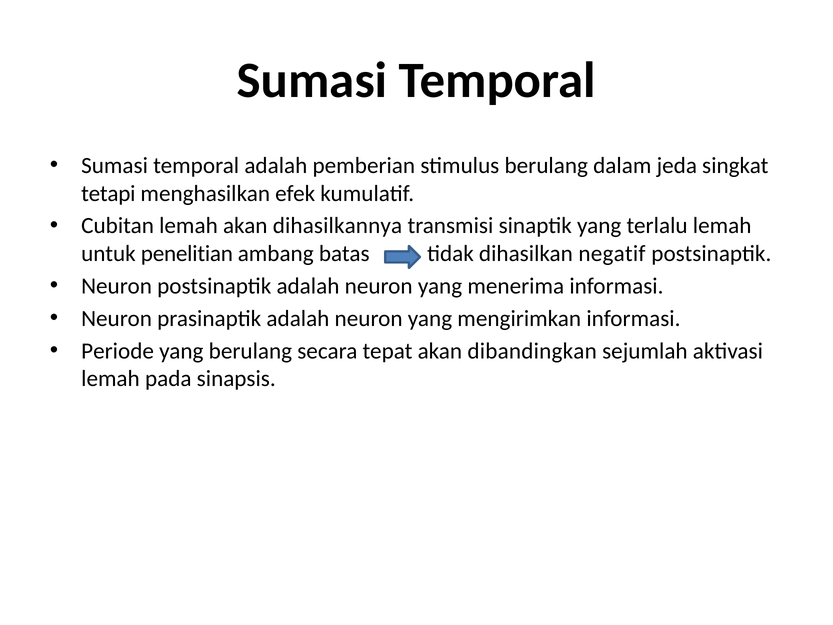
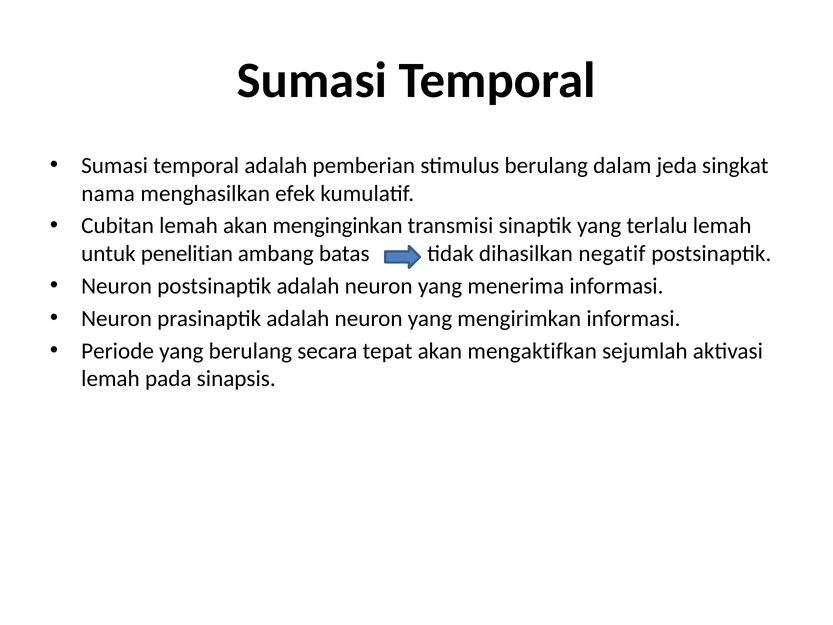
tetapi: tetapi -> nama (108, 193)
dihasilkannya: dihasilkannya -> menginginkan (338, 226)
dibandingkan: dibandingkan -> mengaktifkan (532, 351)
